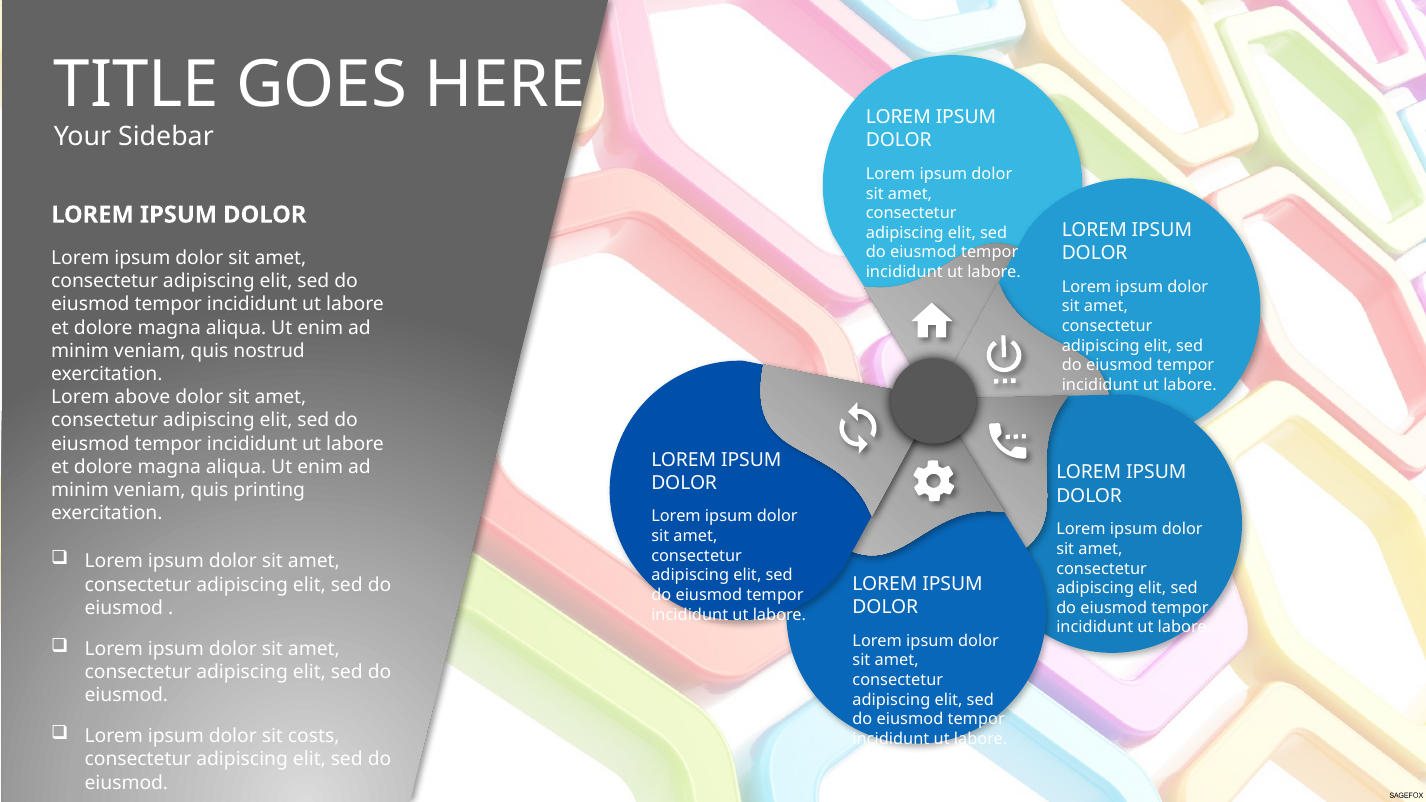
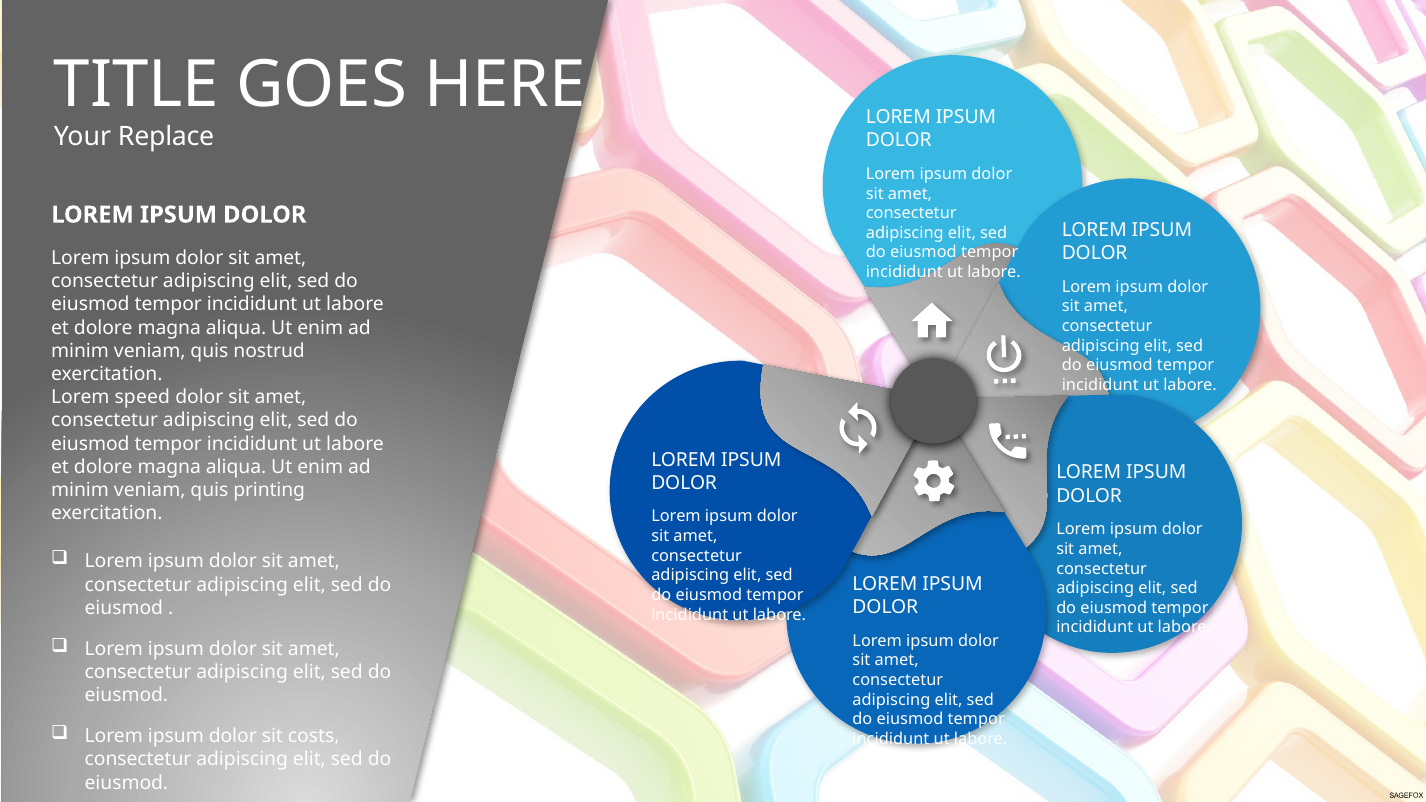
Sidebar: Sidebar -> Replace (166, 137)
above: above -> speed (142, 397)
